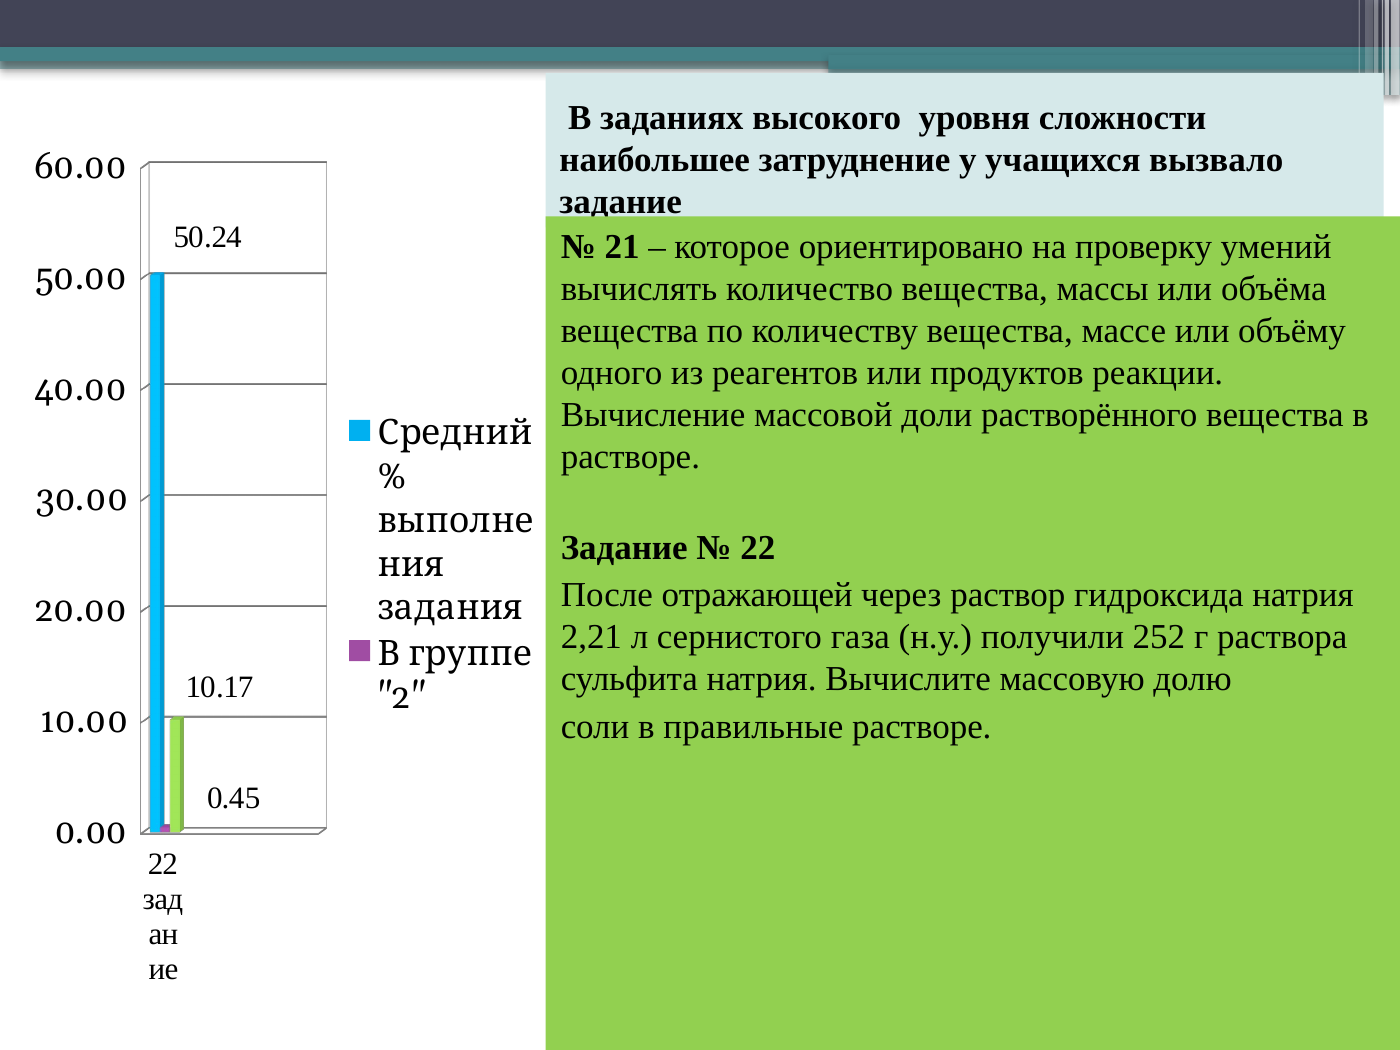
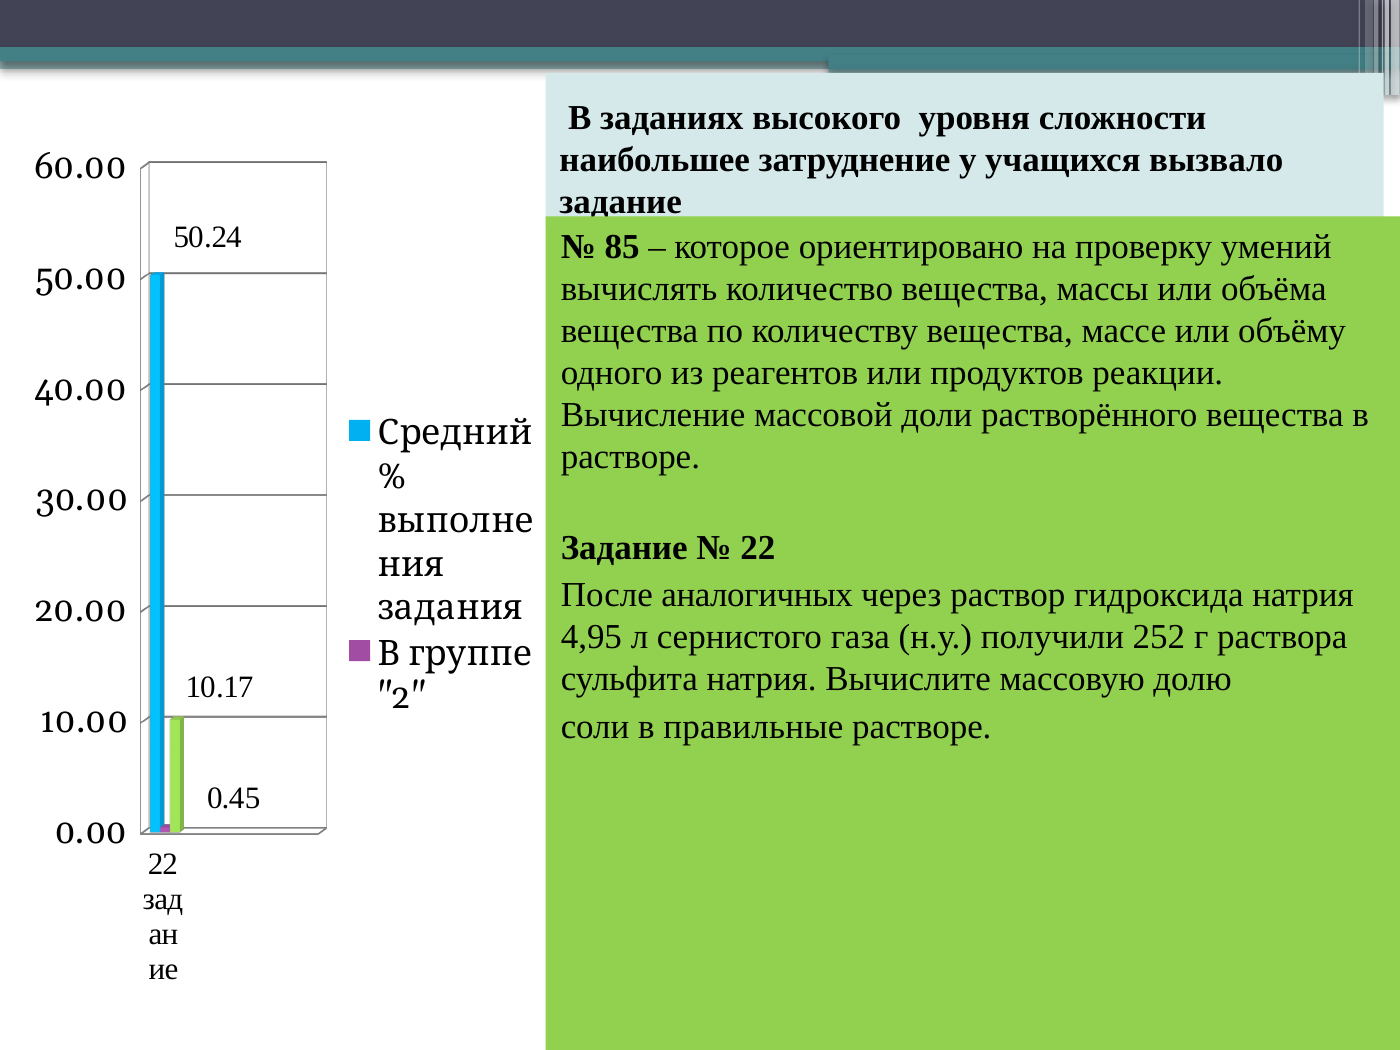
21: 21 -> 85 (622, 247)
отражающей: отражающей -> аналогичных (757, 595)
2,21: 2,21 -> 4,95 (591, 637)
